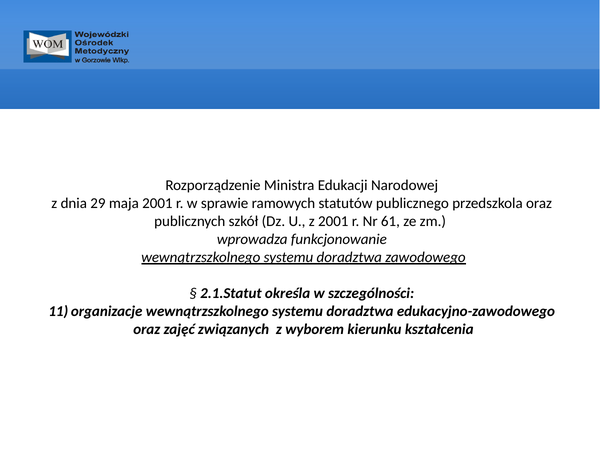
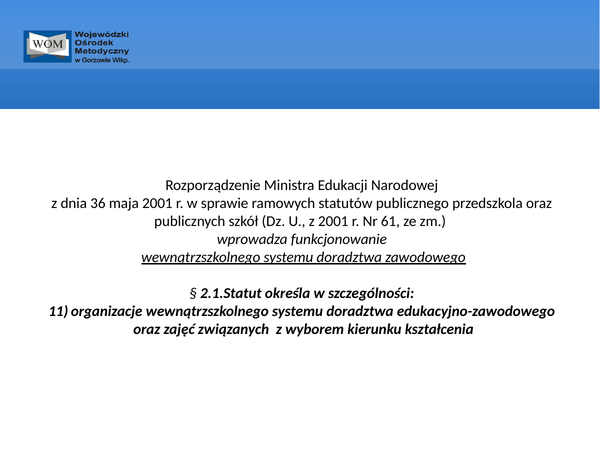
29: 29 -> 36 (98, 203)
